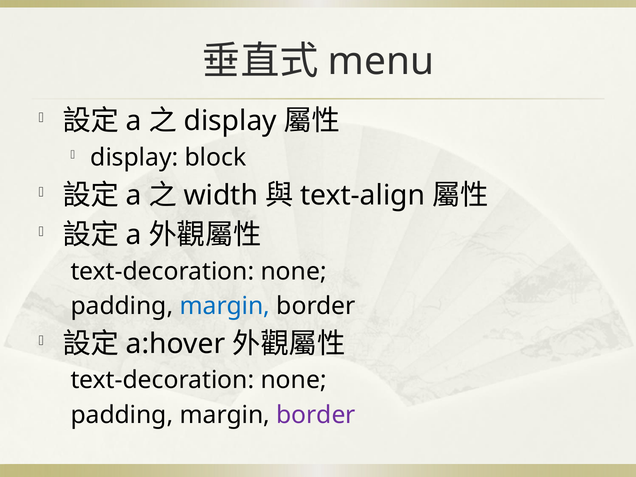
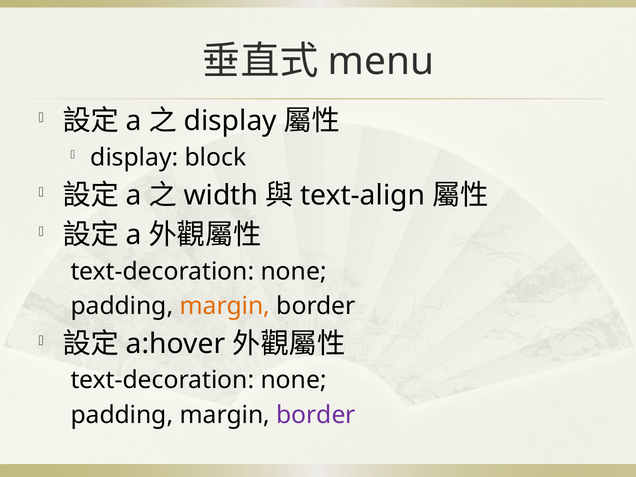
margin colour: blue -> orange (225, 306)
